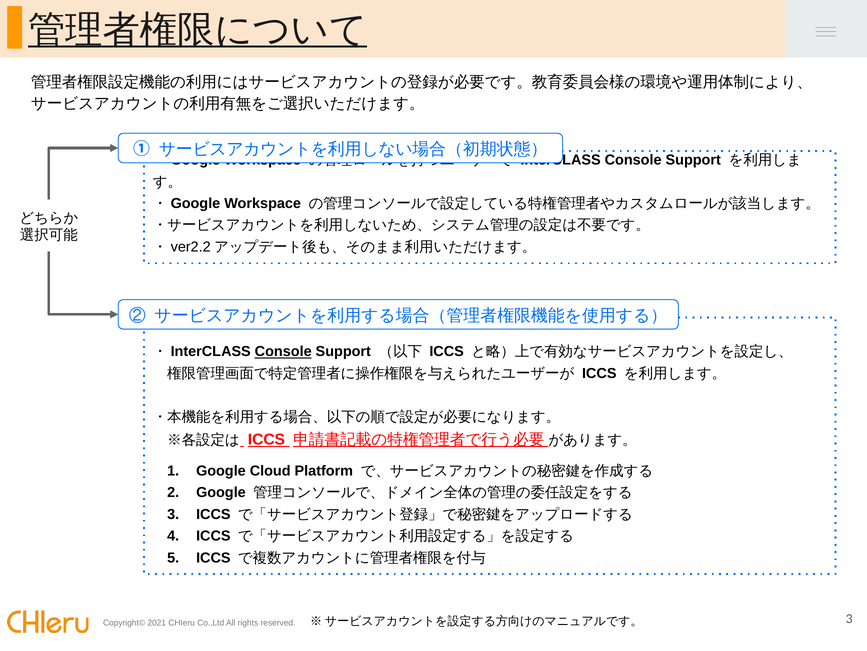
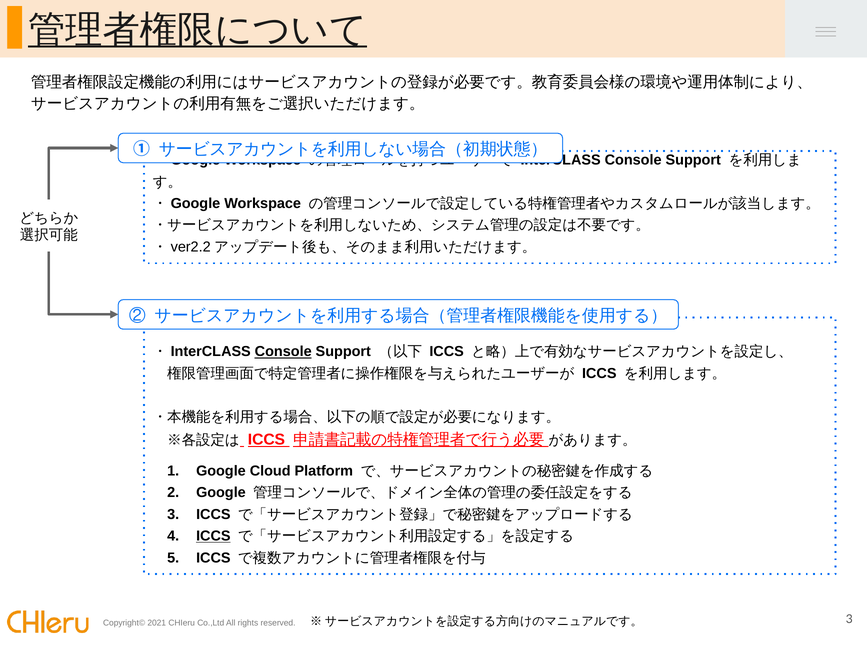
ICCS underline: none -> present (213, 535)
